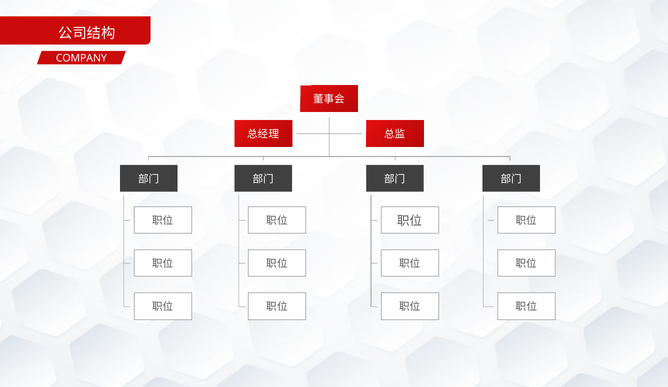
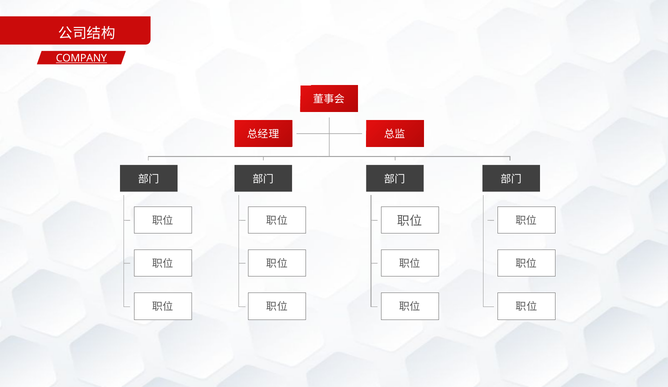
COMPANY underline: none -> present (81, 58)
